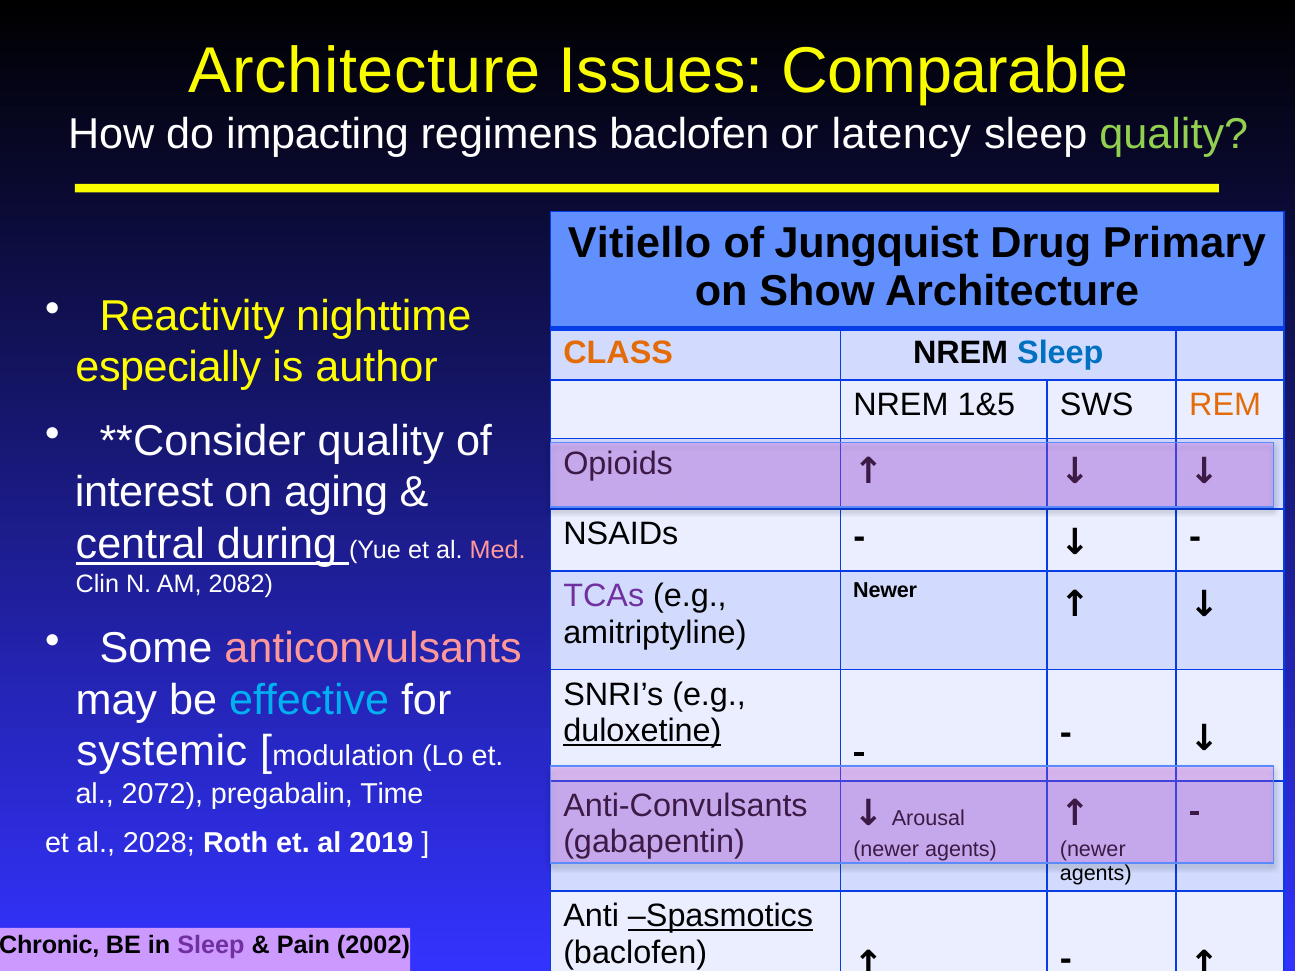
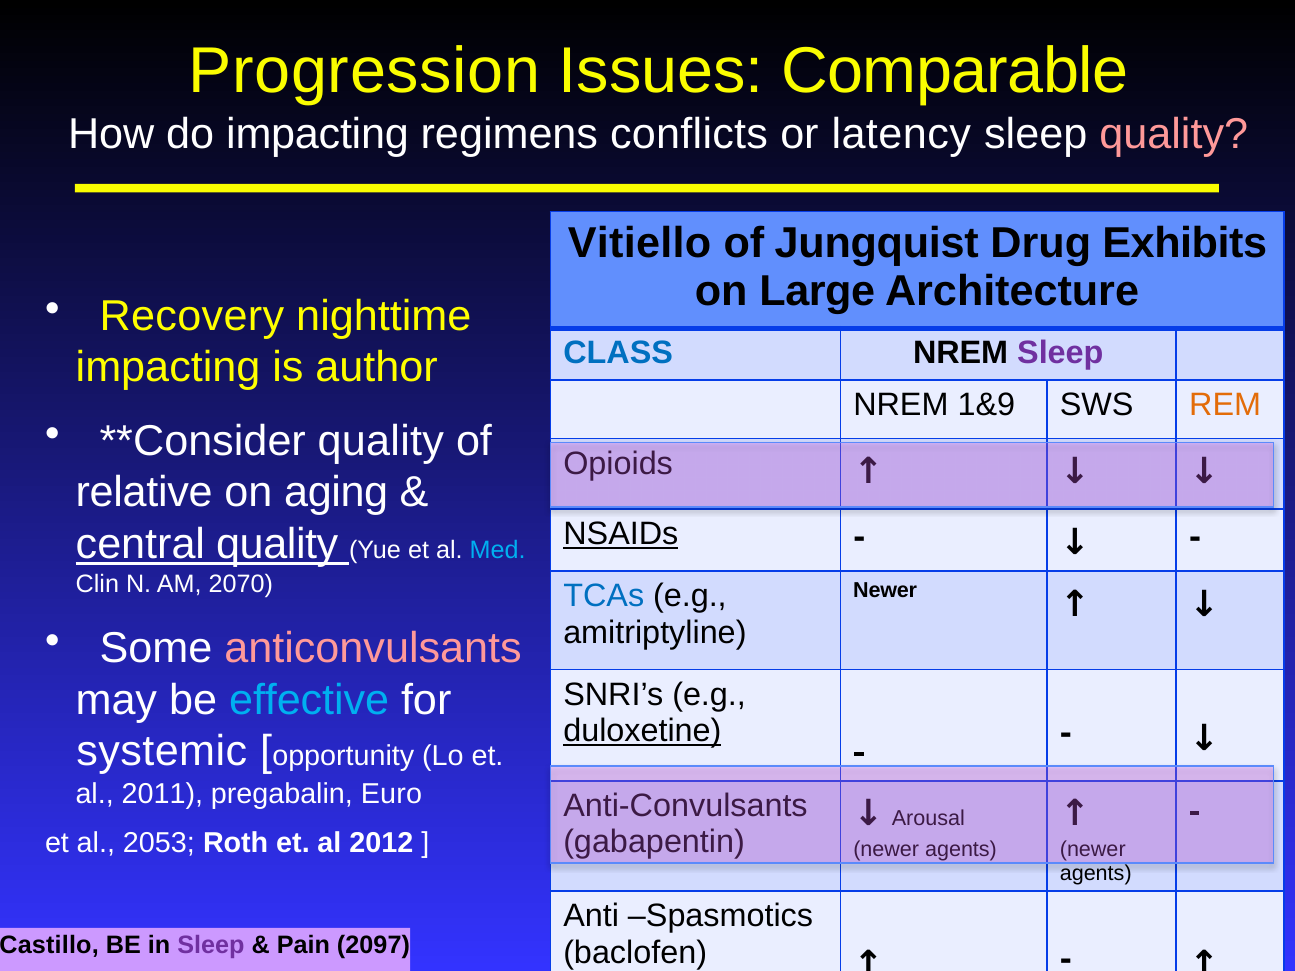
Architecture: Architecture -> Progression (365, 71)
regimens baclofen: baclofen -> conflicts (689, 135)
quality colour: light green -> pink (1174, 135)
Primary: Primary -> Exhibits (1185, 243)
Show: Show -> Large (817, 291)
Reactivity: Reactivity -> Recovery (192, 316)
CLASS colour: orange -> blue (618, 353)
Sleep colour: blue -> purple (1060, 353)
especially: especially -> impacting (168, 368)
1&5: 1&5 -> 1&9 (986, 405)
interest: interest -> relative (144, 493)
NSAIDs underline: none -> present (621, 534)
central during: during -> quality (277, 545)
Med colour: pink -> light blue (498, 551)
2082: 2082 -> 2070 (241, 584)
TCAs colour: purple -> blue (604, 596)
modulation: modulation -> opportunity (343, 757)
2072: 2072 -> 2011 (162, 794)
Time: Time -> Euro (392, 794)
2028: 2028 -> 2053 (159, 843)
2019: 2019 -> 2012 (381, 843)
Spasmotics underline: present -> none (721, 917)
Chronic: Chronic -> Castillo (49, 945)
2002: 2002 -> 2097 (373, 945)
